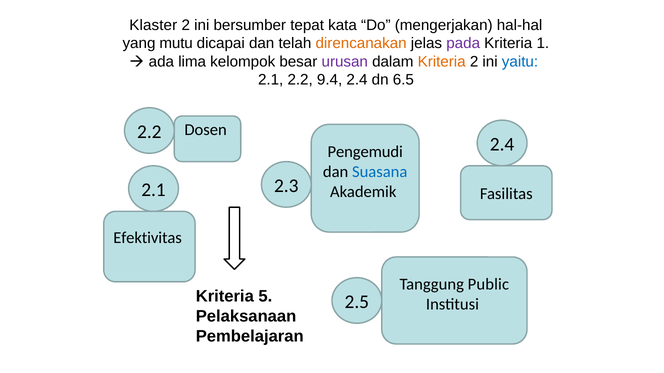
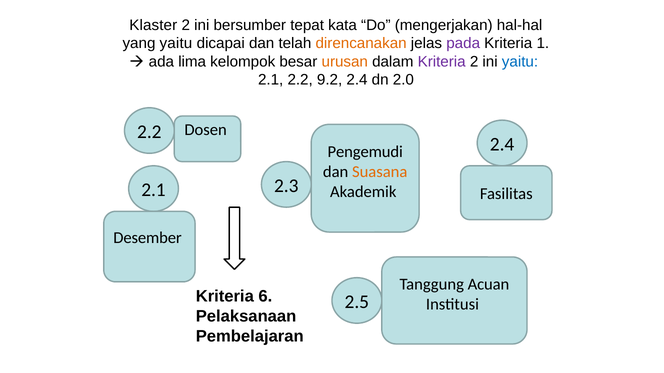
yang mutu: mutu -> yaitu (176, 43)
urusan colour: purple -> orange (345, 62)
Kriteria colour: orange -> purple (442, 62)
9.4: 9.4 -> 9.2 (330, 80)
6.5: 6.5 -> 2.0 (403, 80)
Suasana colour: blue -> orange (380, 172)
Efektivitas: Efektivitas -> Desember (148, 238)
Public: Public -> Acuan (489, 285)
5: 5 -> 6 (265, 297)
